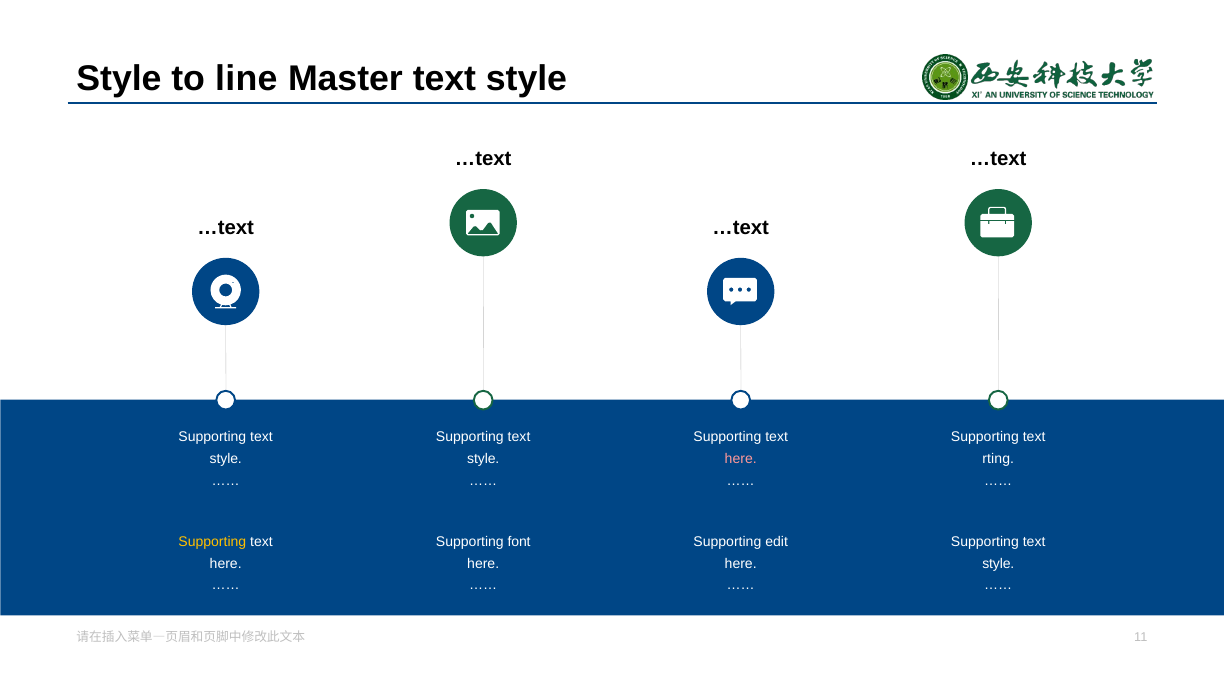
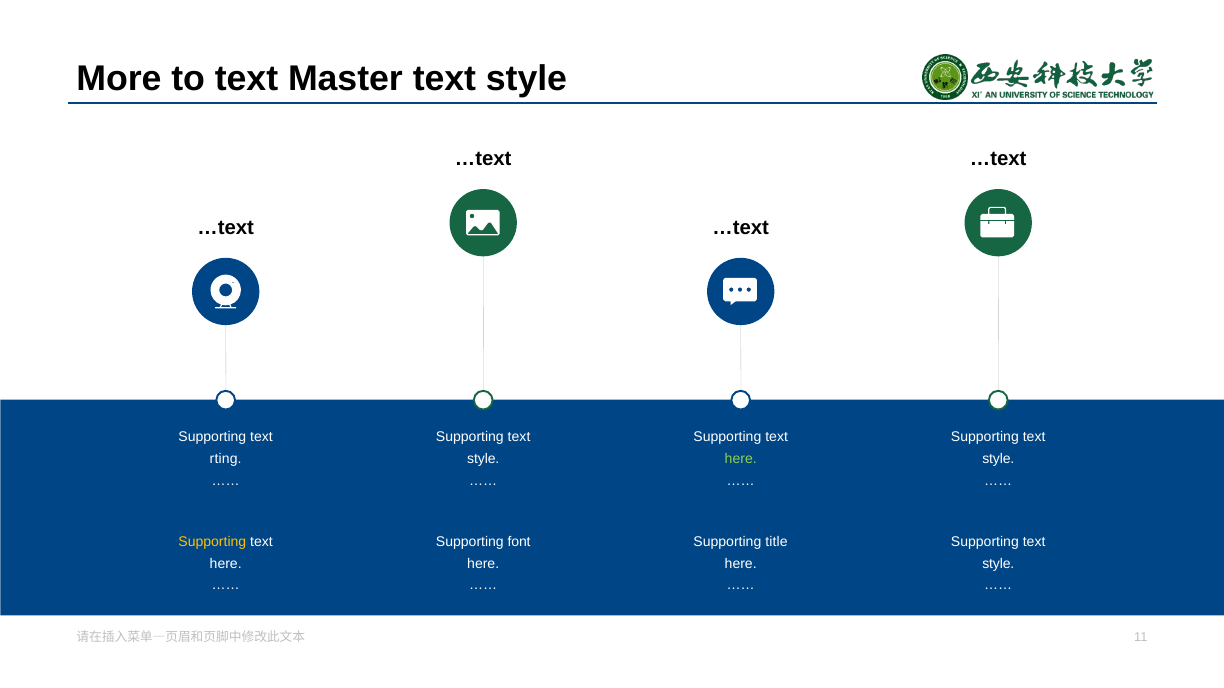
Style: Style -> More (119, 79)
to line: line -> text (247, 79)
style: style -> rting (226, 459)
here colour: pink -> light green (741, 459)
rting: rting -> style (998, 459)
edit: edit -> title (777, 542)
